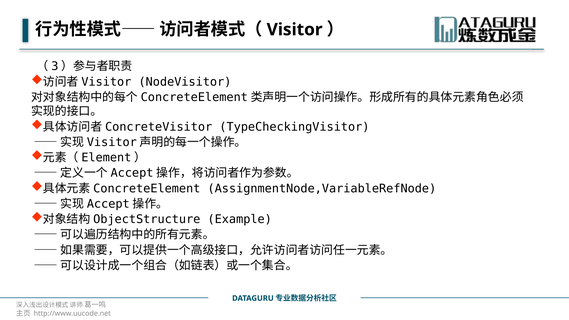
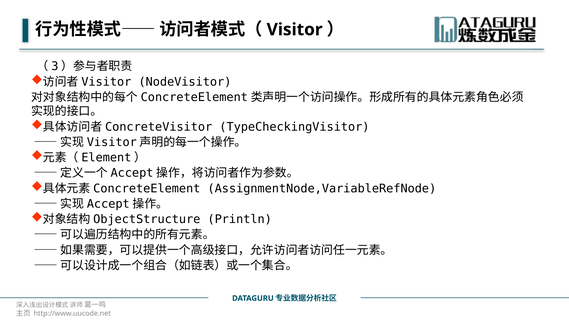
Example: Example -> Println (240, 219)
